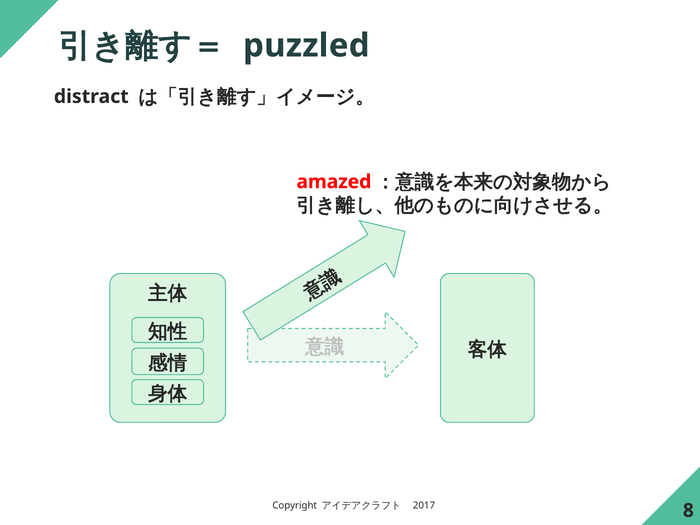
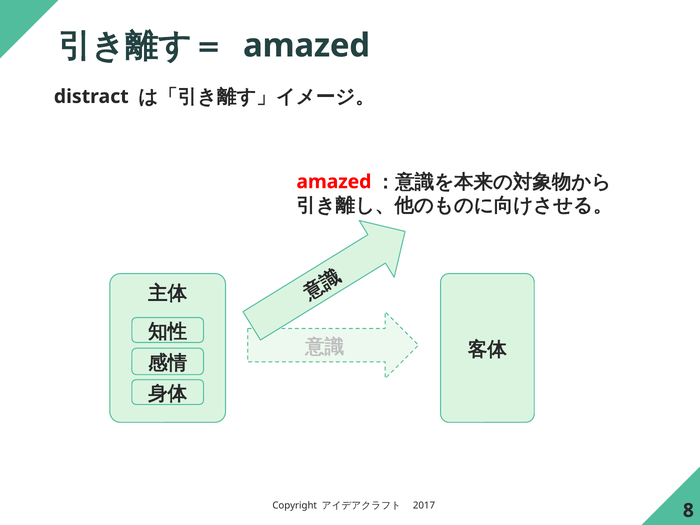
puzzled: puzzled -> amazed (307, 46)
